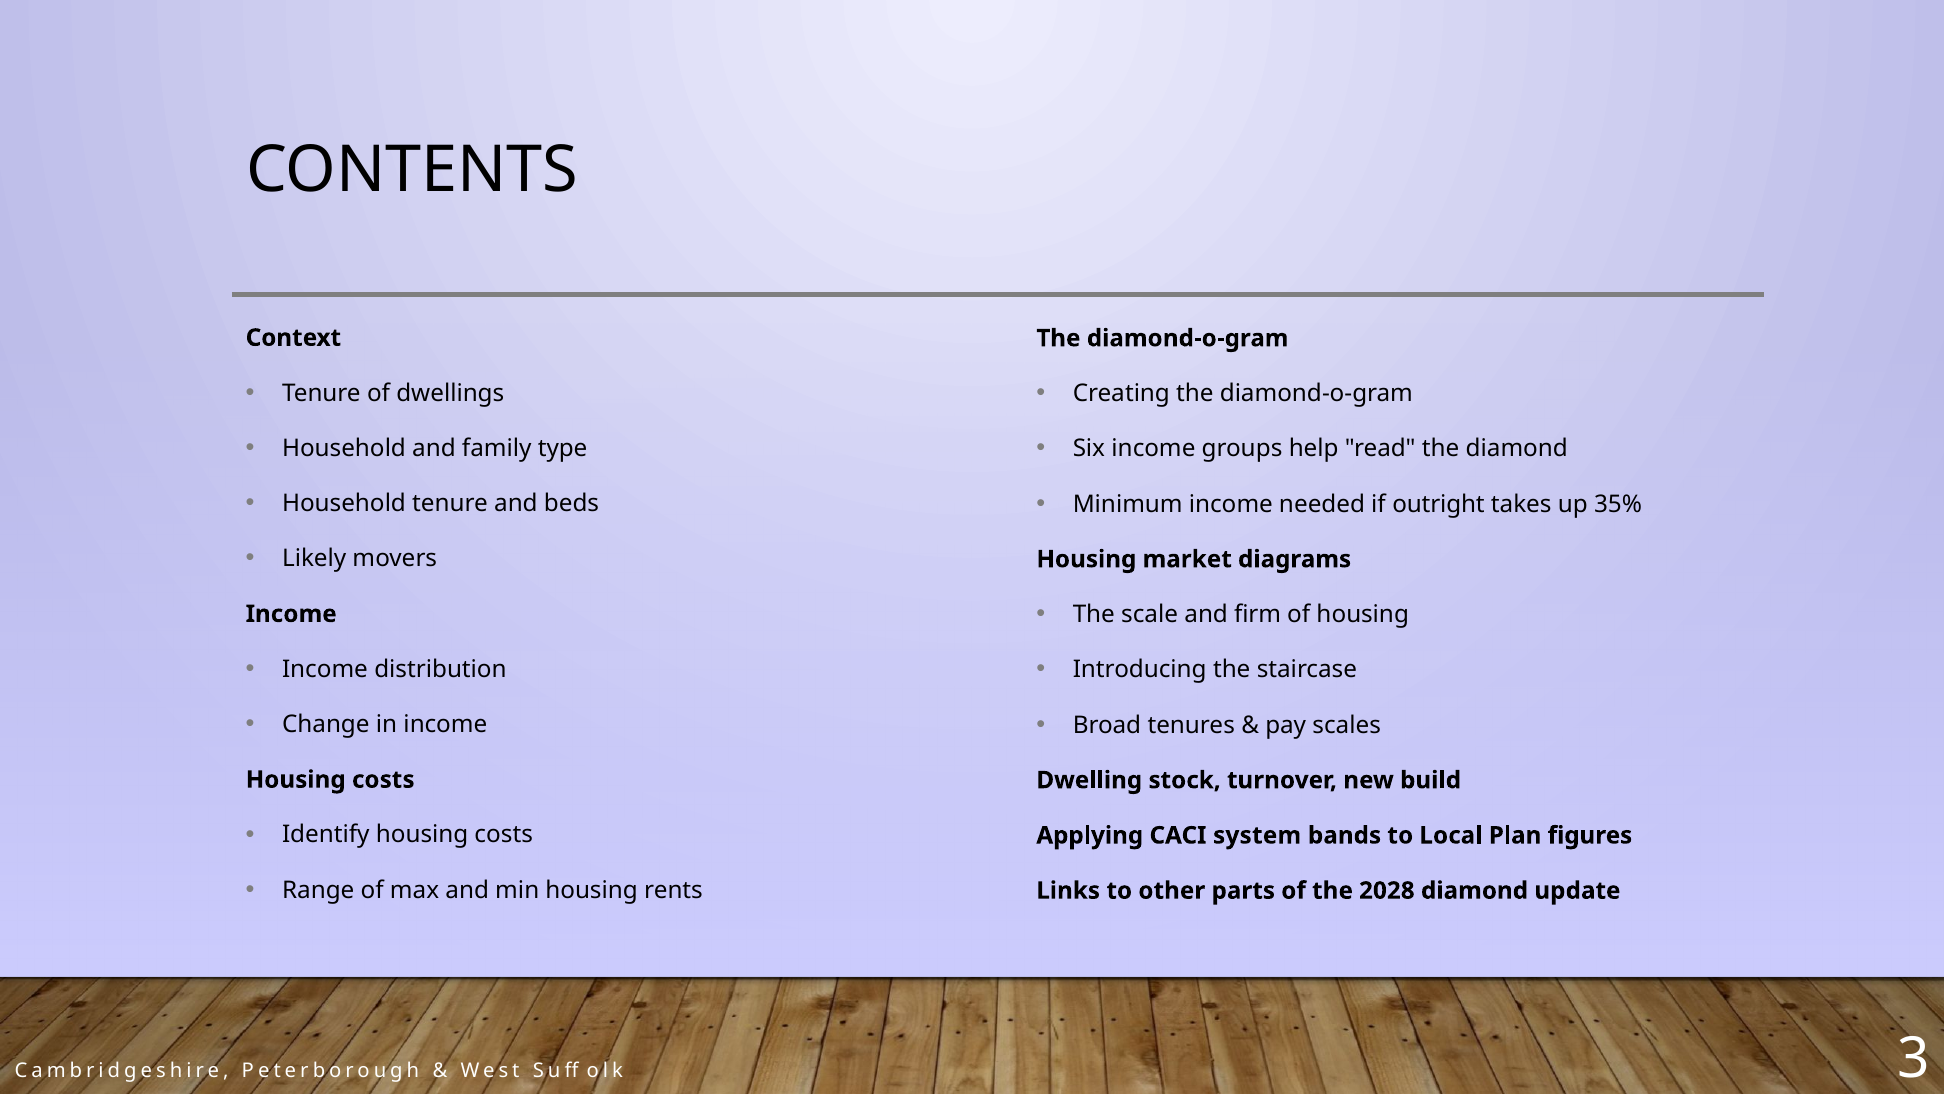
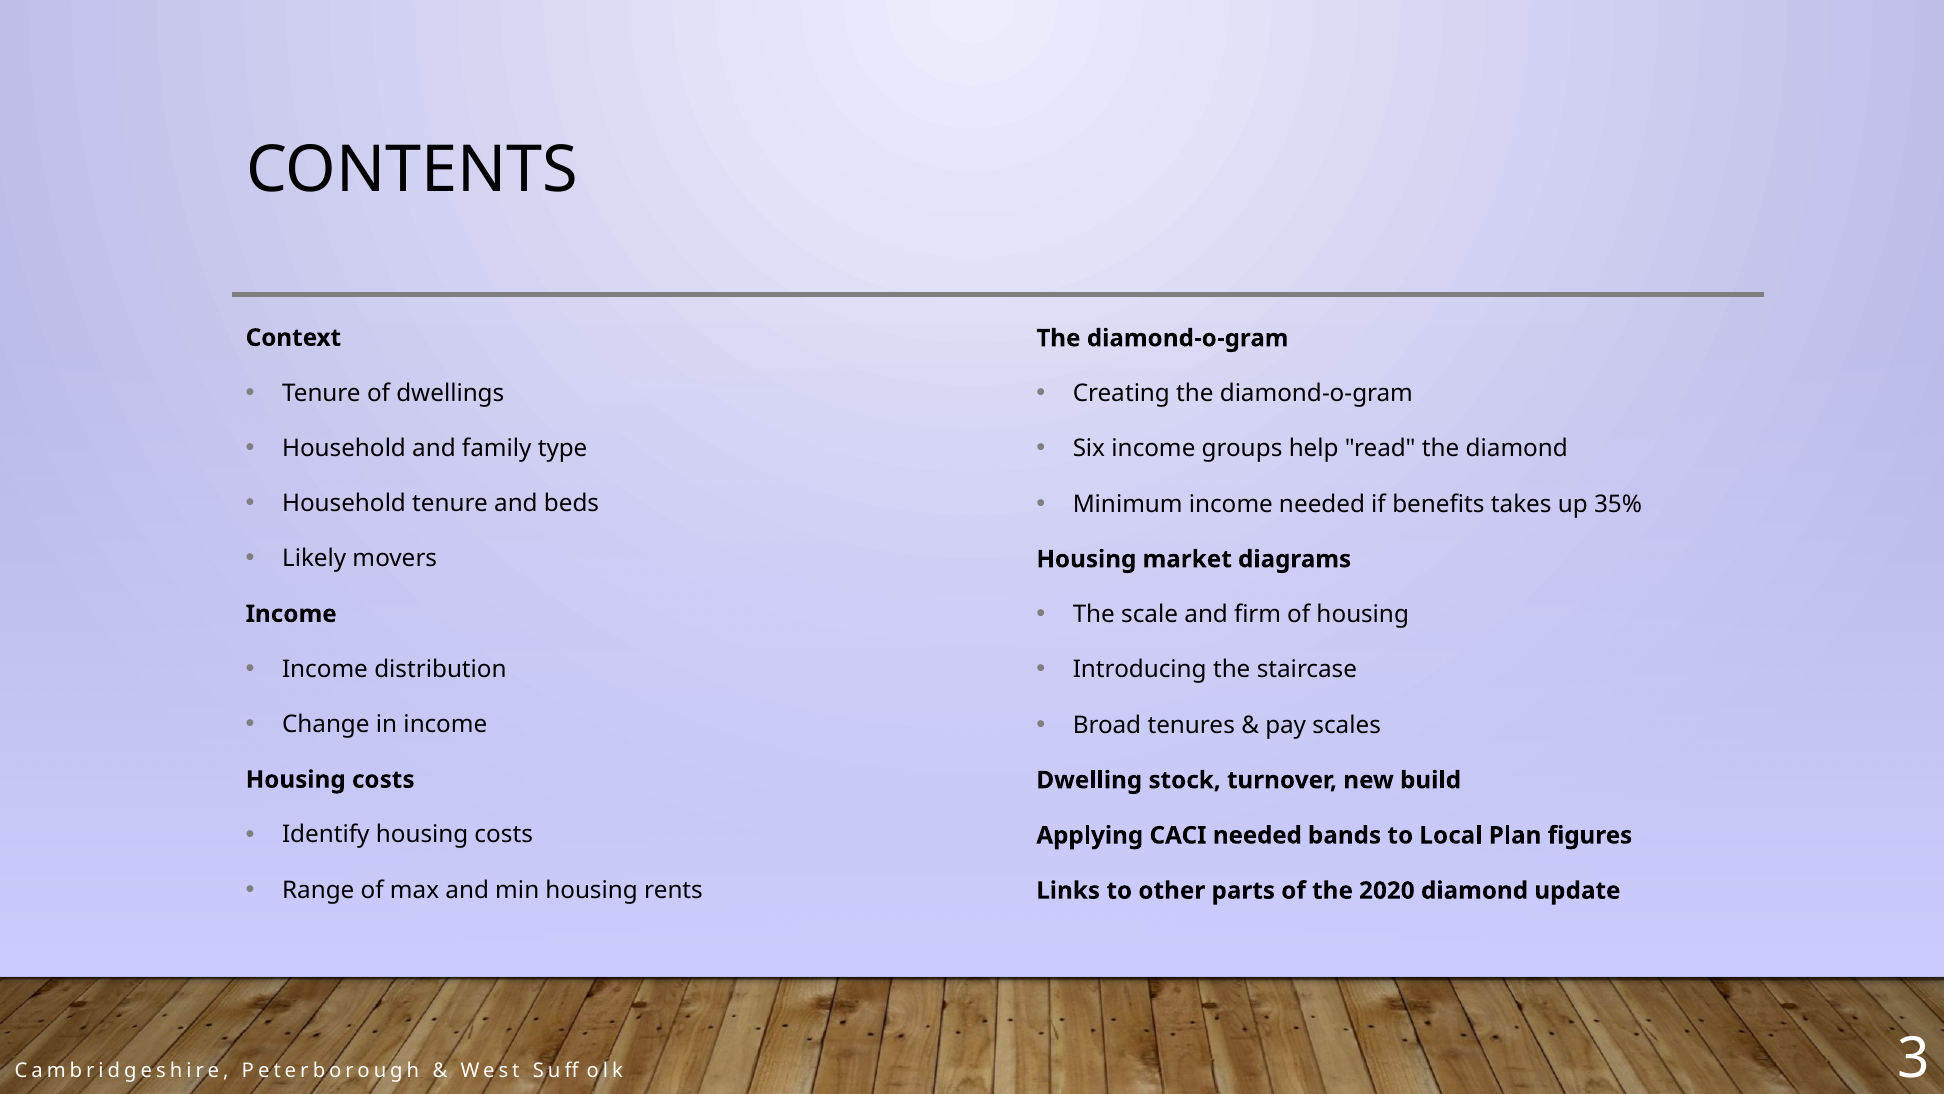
outright: outright -> benefits (1438, 504)
CACI system: system -> needed (1257, 835)
2028: 2028 -> 2020 (1387, 890)
